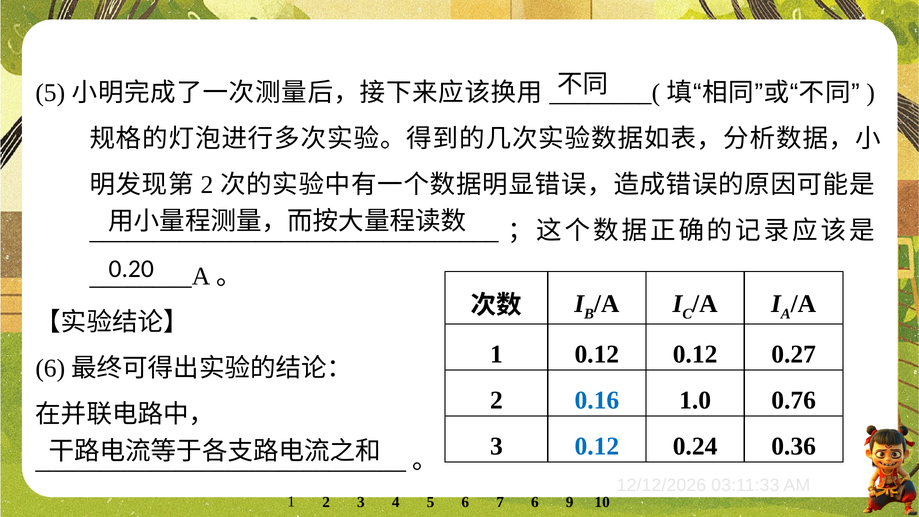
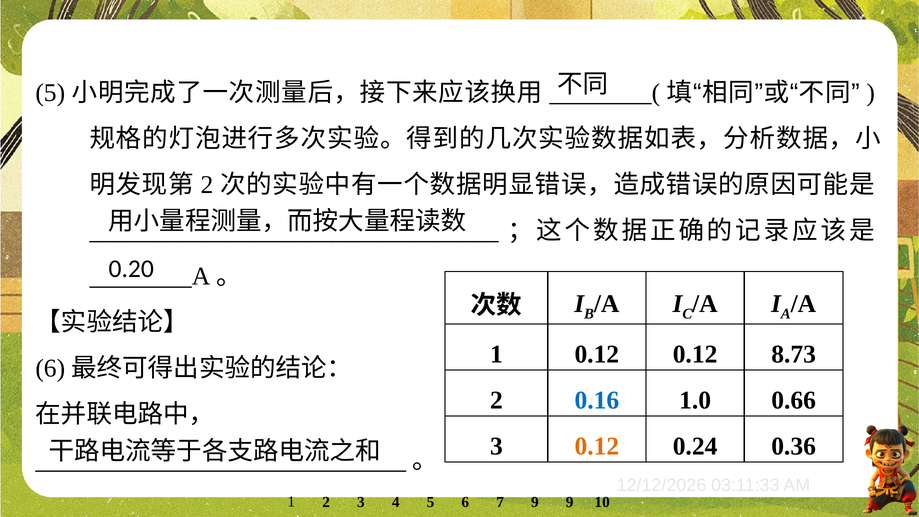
0.27: 0.27 -> 8.73 (794, 354)
0.76: 0.76 -> 0.66 (794, 400)
0.12 colour: blue -> orange (597, 446)
7 6: 6 -> 9 (535, 502)
